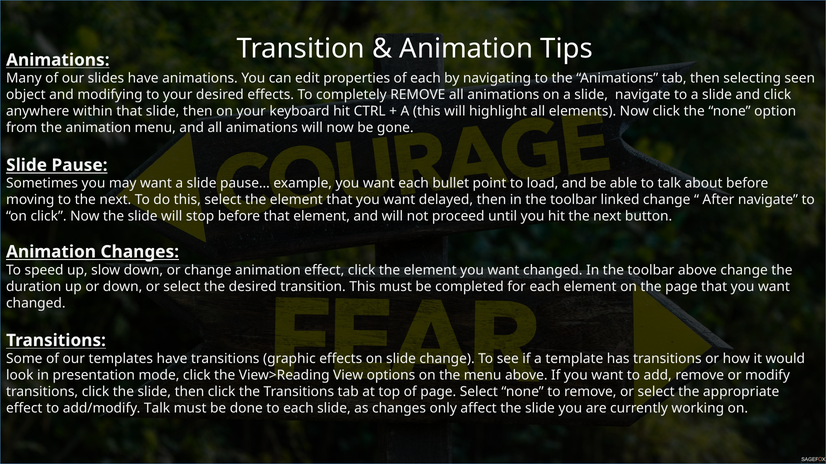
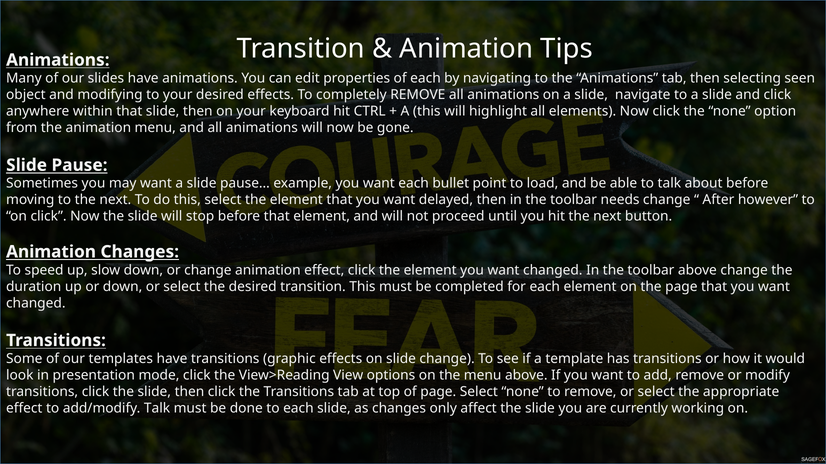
linked: linked -> needs (620, 200)
After navigate: navigate -> however (768, 200)
